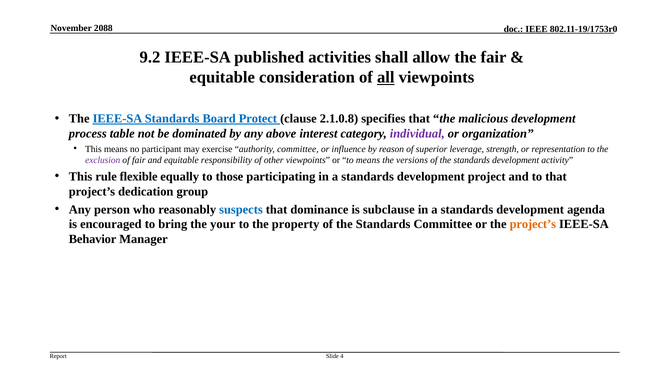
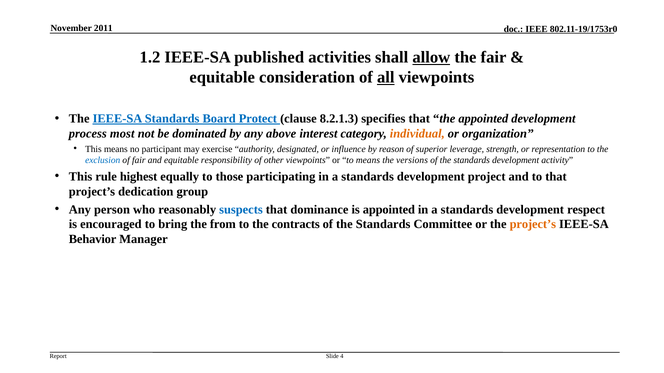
2088: 2088 -> 2011 (103, 28)
9.2: 9.2 -> 1.2 (150, 58)
allow underline: none -> present (431, 58)
2.1.0.8: 2.1.0.8 -> 8.2.1.3 (339, 119)
the malicious: malicious -> appointed (483, 119)
table: table -> most (122, 134)
individual colour: purple -> orange (417, 134)
authority committee: committee -> designated (298, 149)
exclusion colour: purple -> blue (103, 160)
flexible: flexible -> highest (139, 177)
is subclause: subclause -> appointed (389, 210)
agenda: agenda -> respect (586, 210)
your: your -> from (223, 225)
property: property -> contracts (296, 225)
